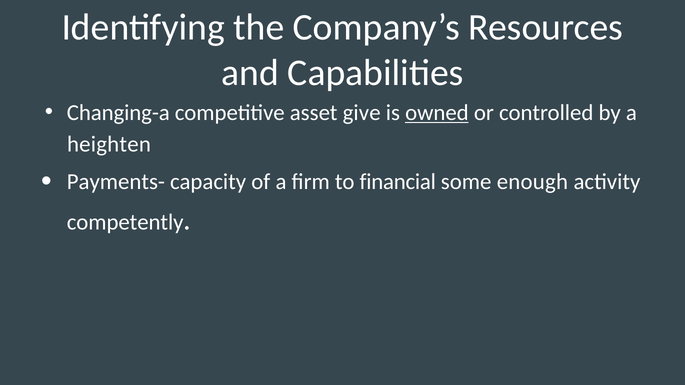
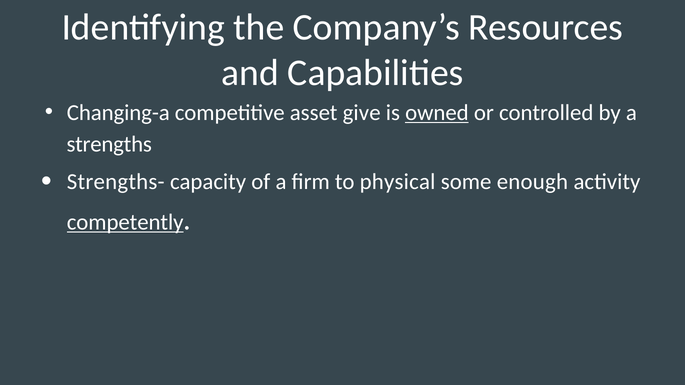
heighten: heighten -> strengths (109, 144)
Payments-: Payments- -> Strengths- (116, 182)
financial: financial -> physical (398, 182)
competently underline: none -> present (125, 222)
